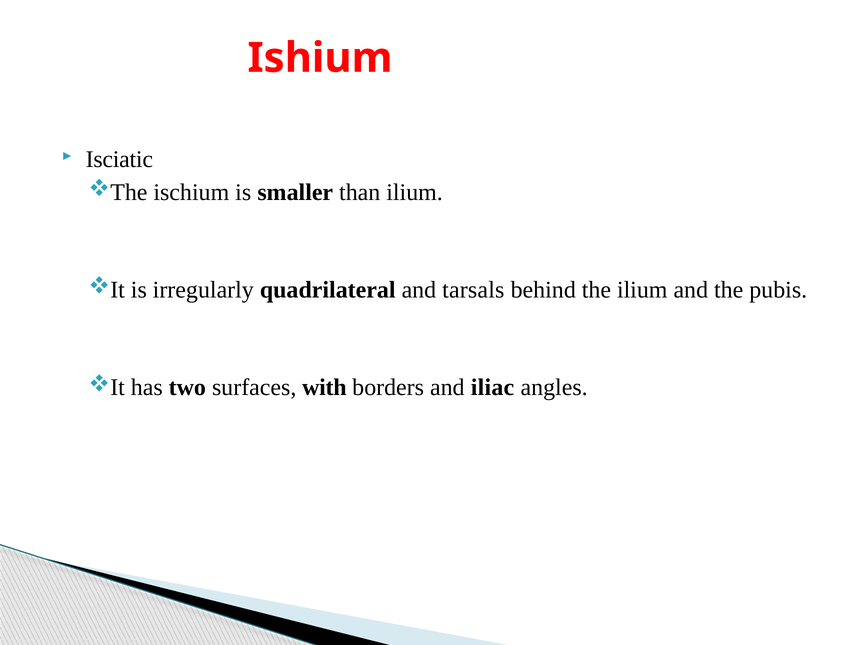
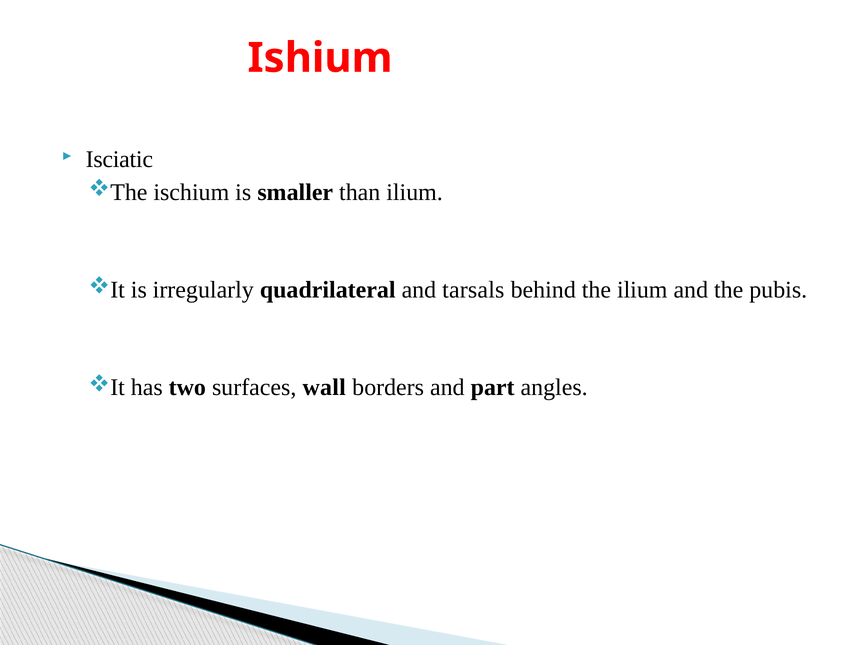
with: with -> wall (324, 388)
iliac: iliac -> part (493, 388)
